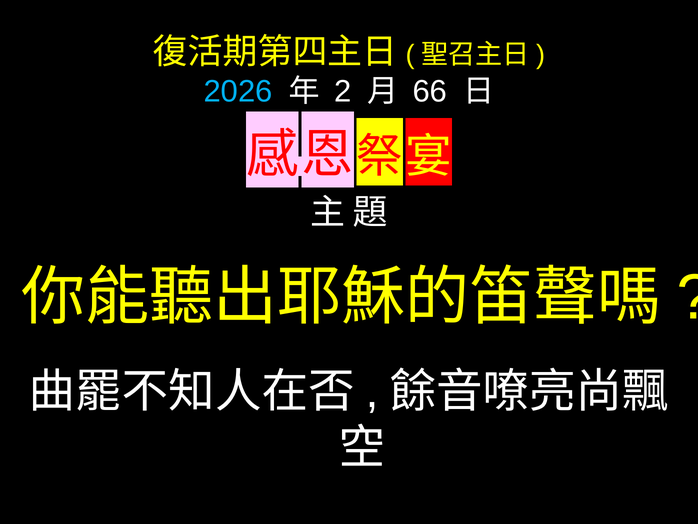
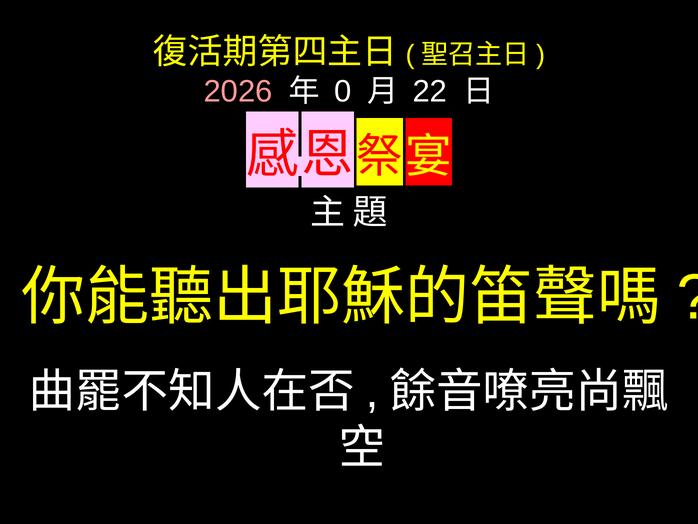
2026 colour: light blue -> pink (238, 92)
2: 2 -> 0 (343, 92)
66: 66 -> 22 (430, 92)
